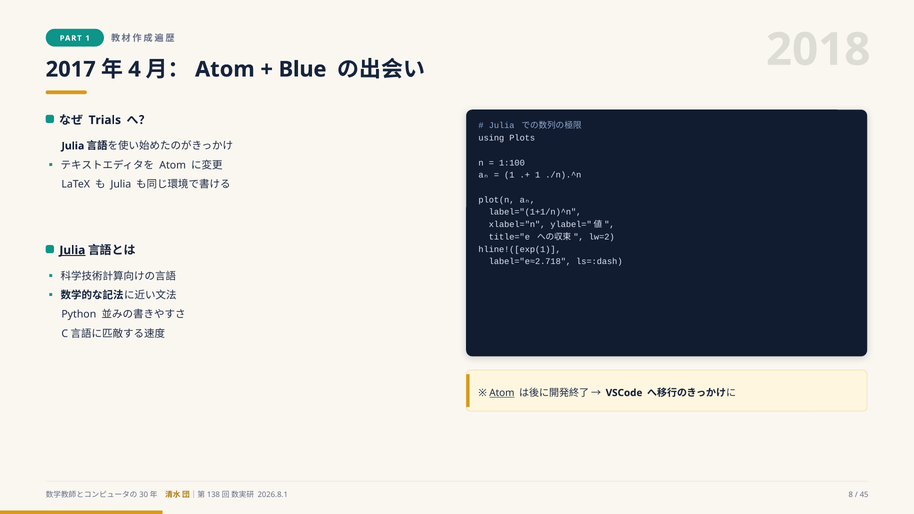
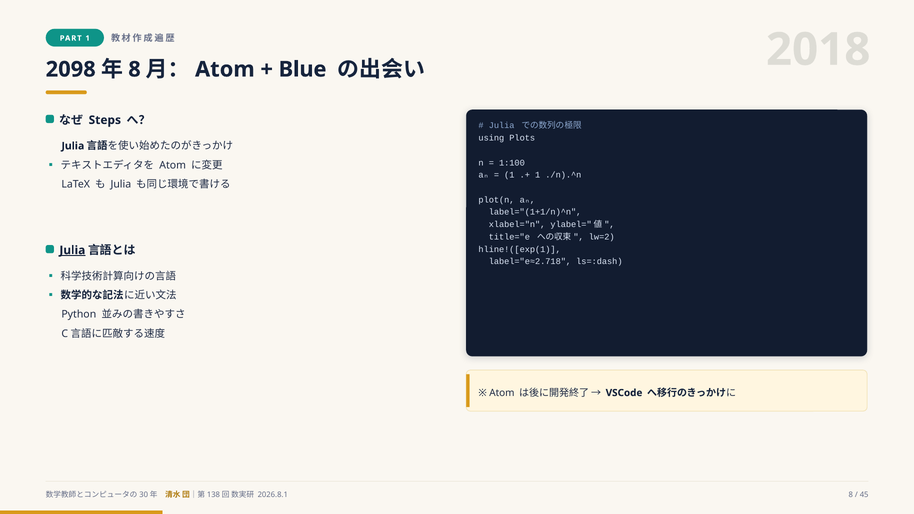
2017: 2017 -> 2098 (71, 69)
4: 4 -> 8 (135, 69)
Trials: Trials -> Steps (105, 120)
Atom underline: present -> none (502, 393)
